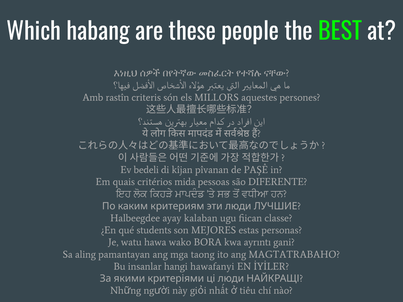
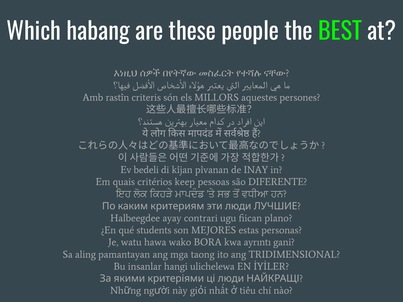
PAŞÊ: PAŞÊ -> INAY (256, 170)
mida: mida -> keep (185, 182)
kalaban: kalaban -> contrari (201, 218)
classe: classe -> plano (278, 218)
MAGTATRABAHO: MAGTATRABAHO -> TRIDIMENSIONAL (294, 255)
hawafanyi: hawafanyi -> ulichelewa (212, 267)
